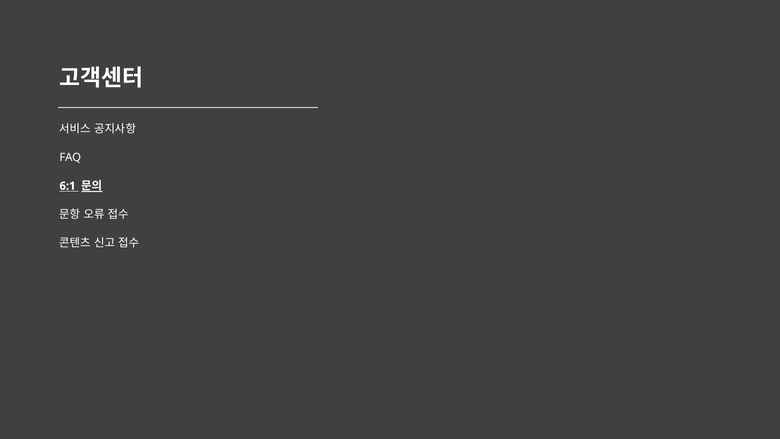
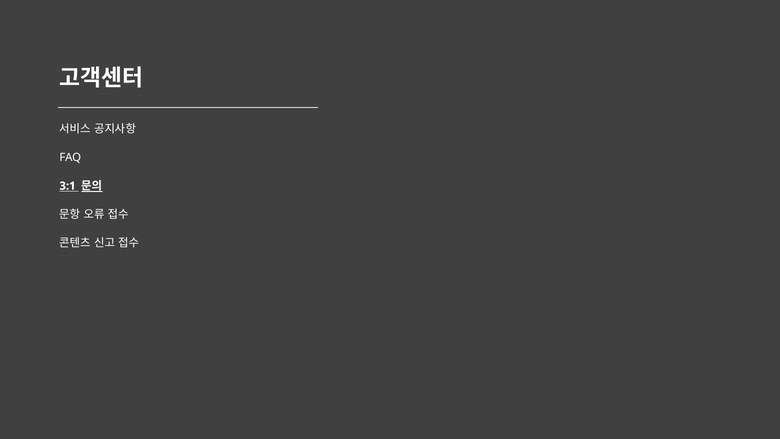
6:1: 6:1 -> 3:1 (68, 186)
